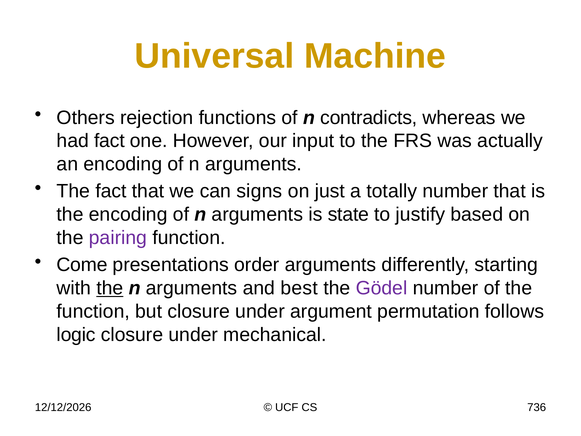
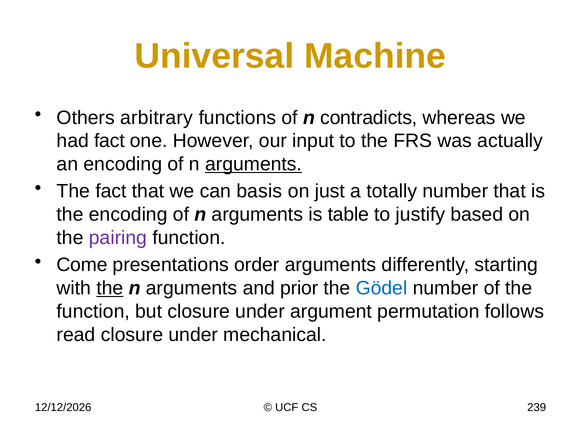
rejection: rejection -> arbitrary (157, 118)
arguments underline: none -> present (254, 164)
signs: signs -> basis (259, 191)
state: state -> table (348, 214)
best: best -> prior (299, 288)
Gödel colour: purple -> blue (382, 288)
logic: logic -> read (76, 334)
736: 736 -> 239 (537, 407)
